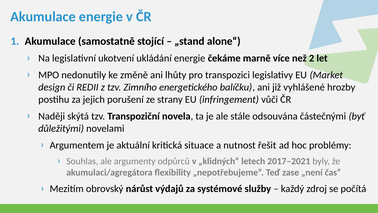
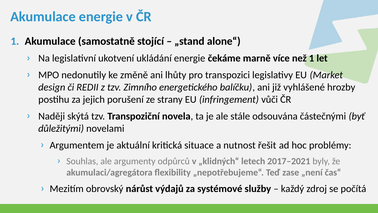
než 2: 2 -> 1 (312, 58)
